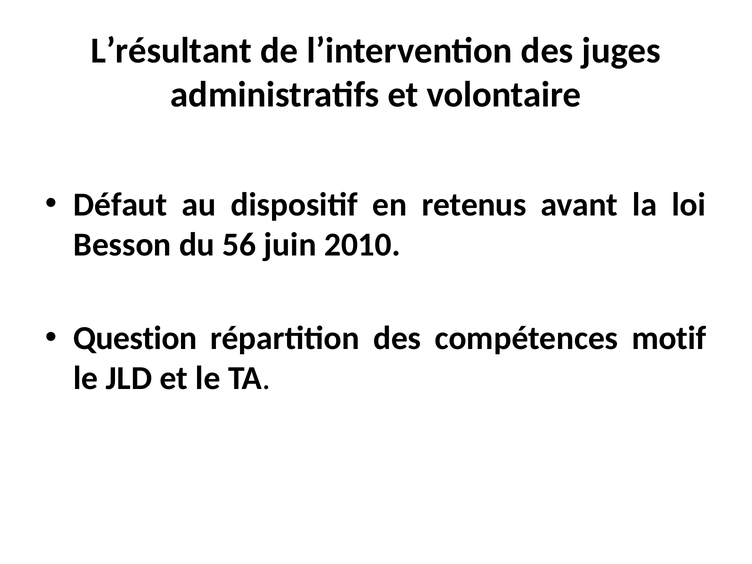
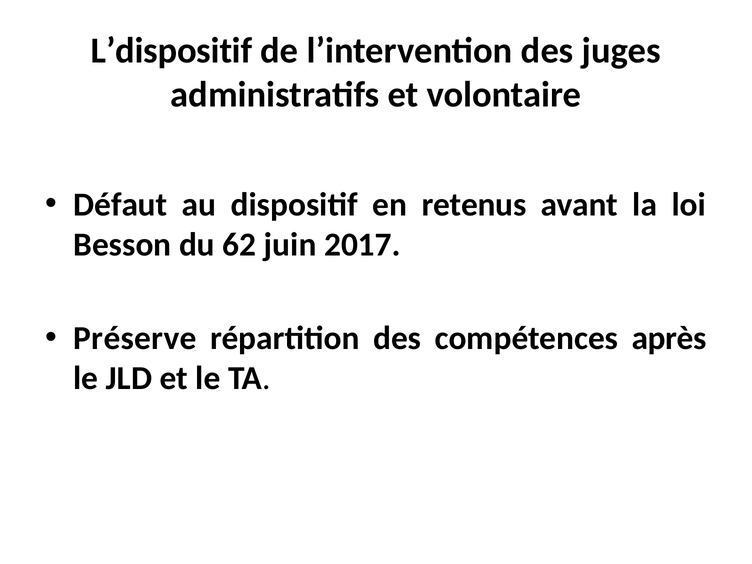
L’résultant: L’résultant -> L’dispositif (172, 51)
56: 56 -> 62 (239, 245)
2010: 2010 -> 2017 (362, 245)
Question: Question -> Préserve (135, 338)
motif: motif -> après (669, 338)
